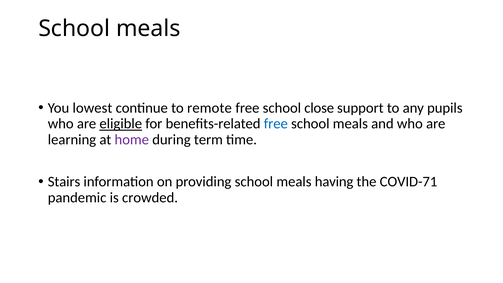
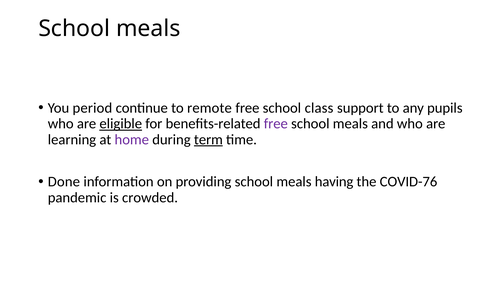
lowest: lowest -> period (92, 108)
close: close -> class (319, 108)
free colour: blue -> purple (276, 124)
term underline: none -> present (208, 140)
Stairs: Stairs -> Done (64, 182)
COVID-71: COVID-71 -> COVID-76 (409, 182)
